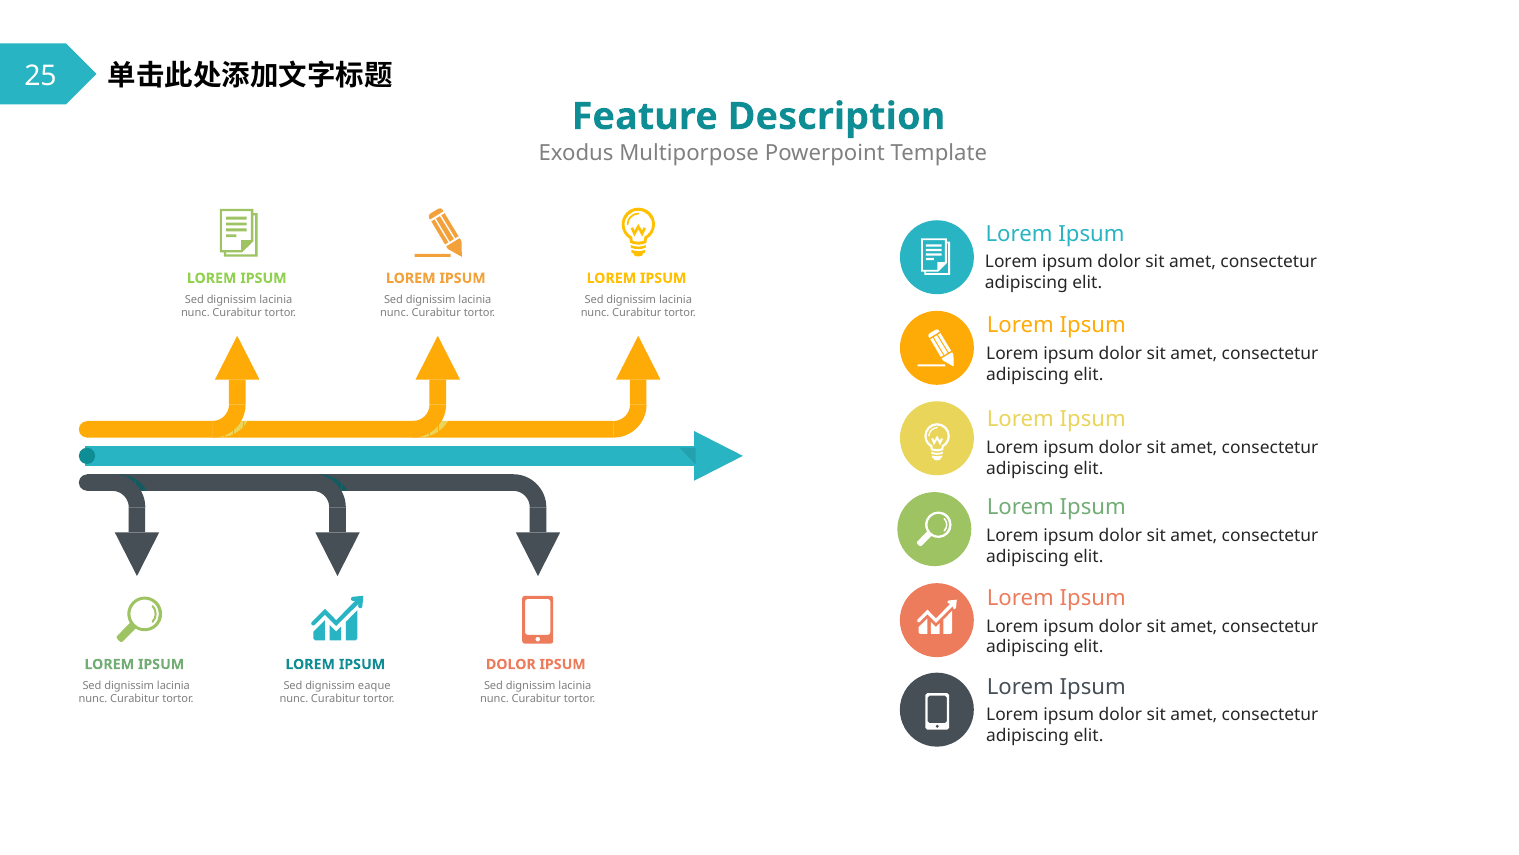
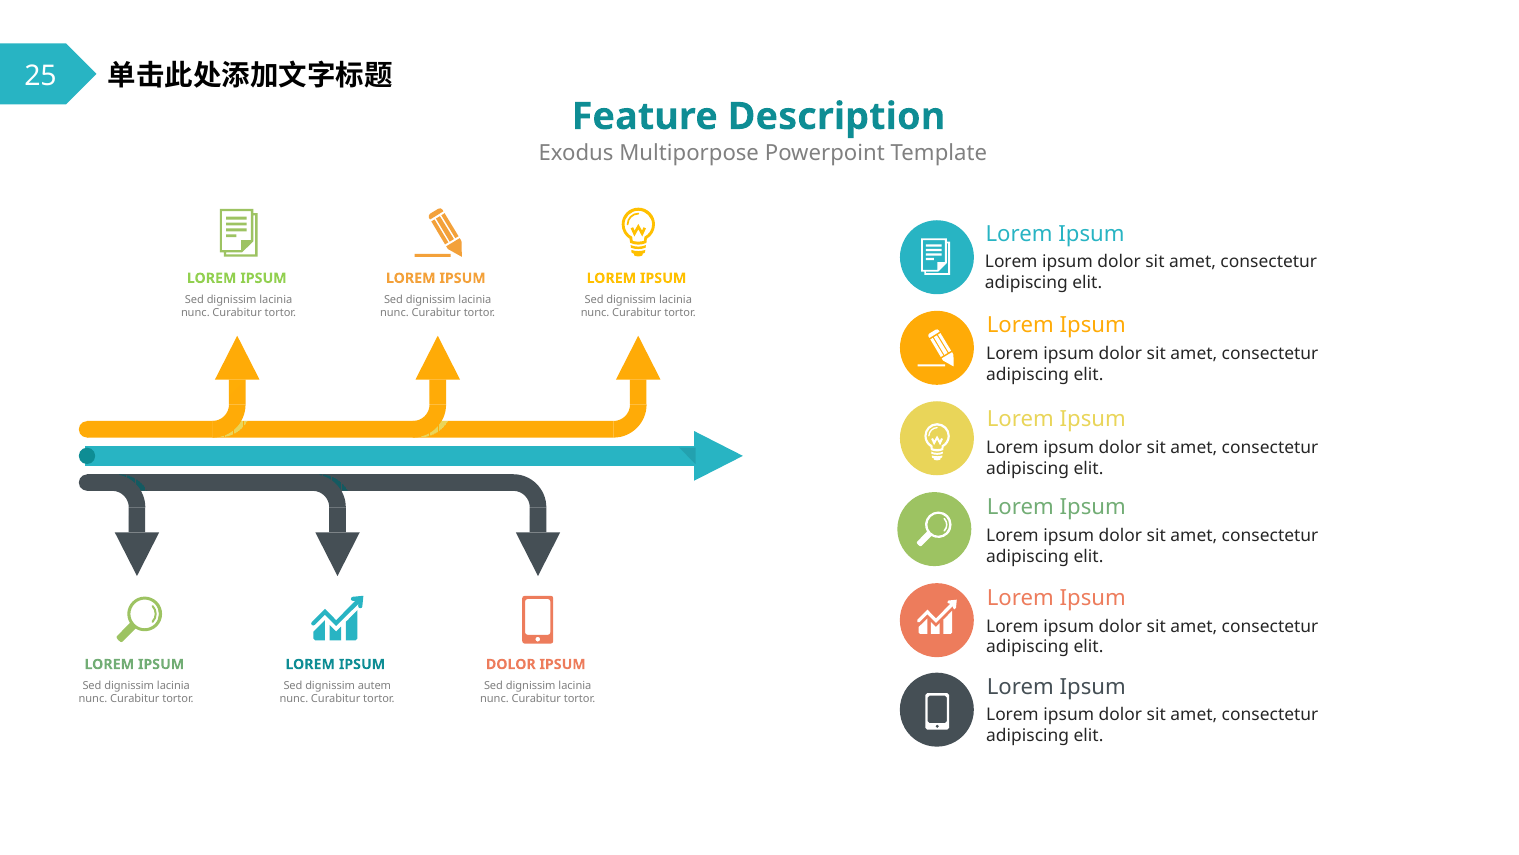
eaque: eaque -> autem (374, 685)
